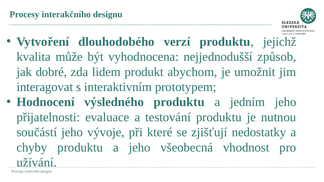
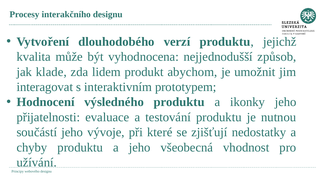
dobré: dobré -> klade (51, 72)
jedním: jedním -> ikonky (248, 102)
